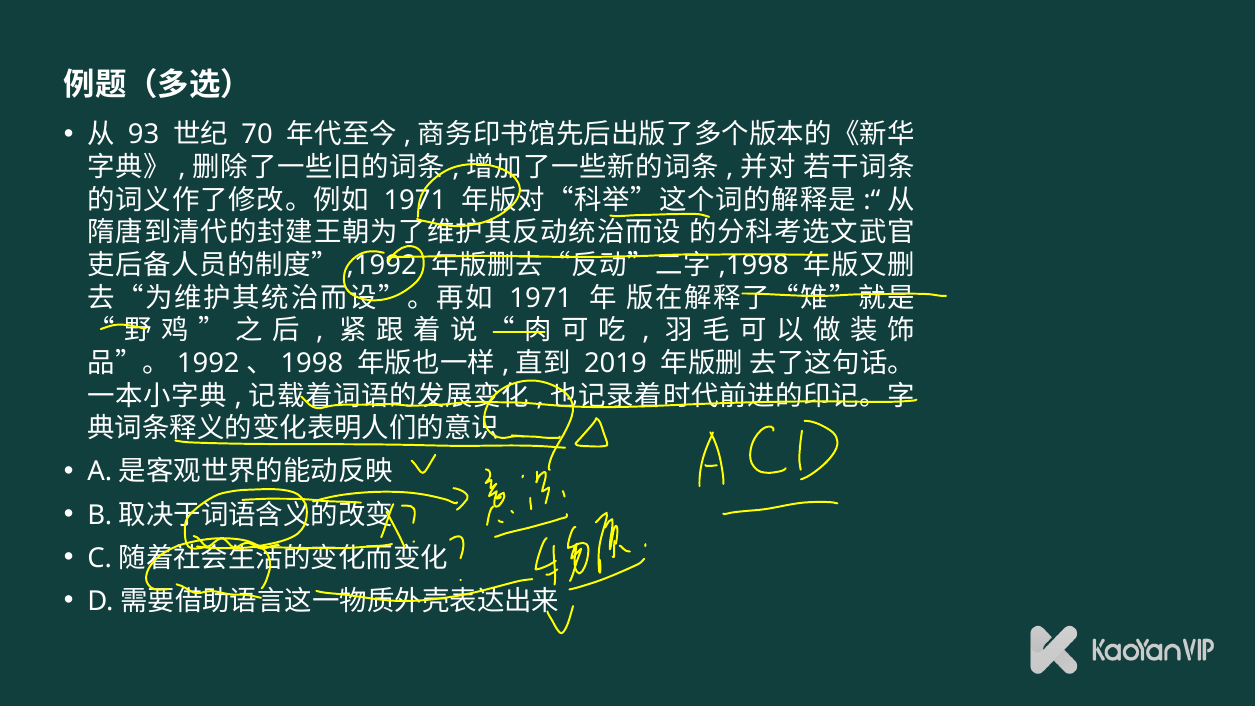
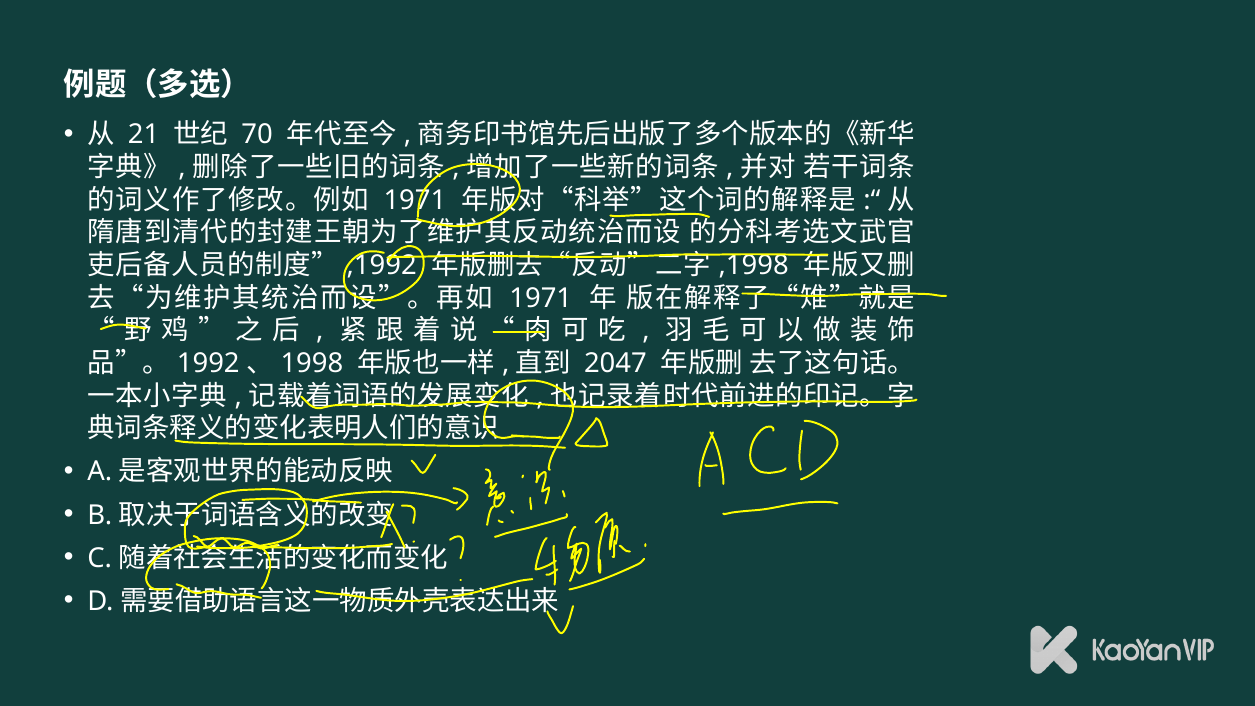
93: 93 -> 21 (144, 135)
2019: 2019 -> 2047 (615, 363)
